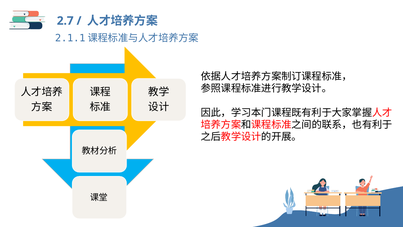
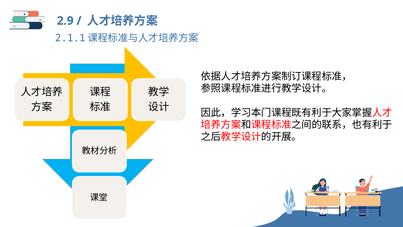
2.7: 2.7 -> 2.9 (65, 21)
